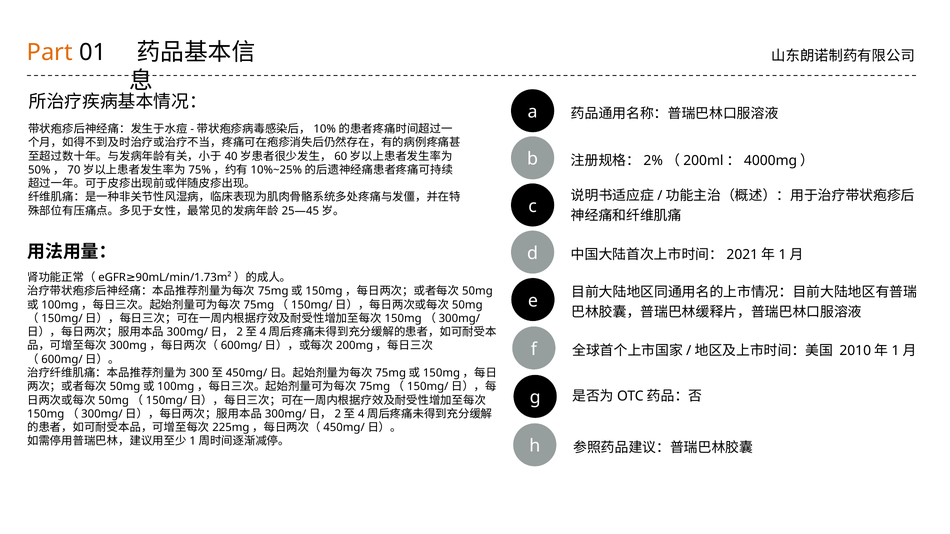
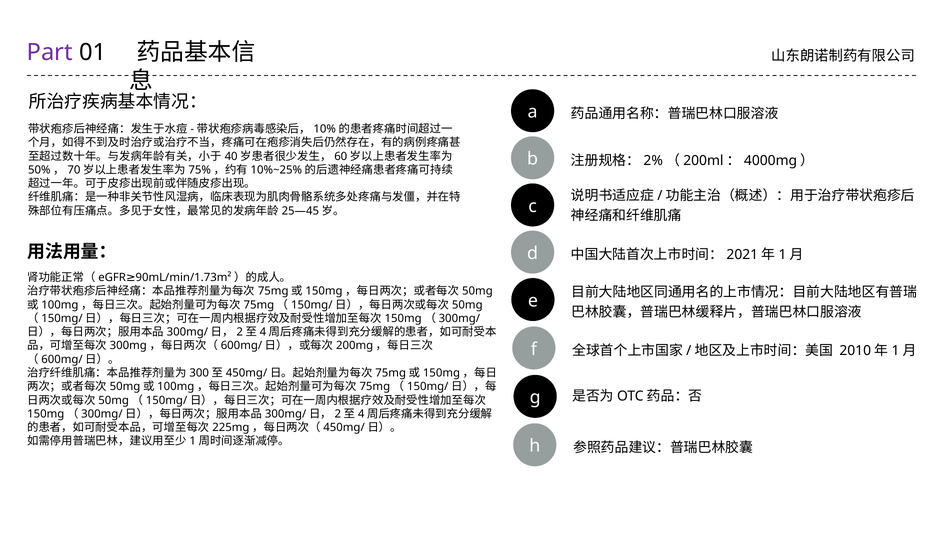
Part colour: orange -> purple (50, 53)
